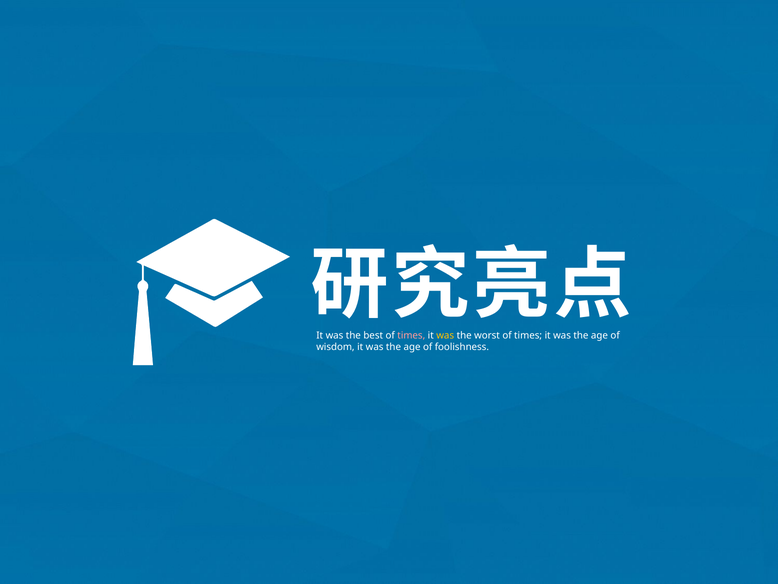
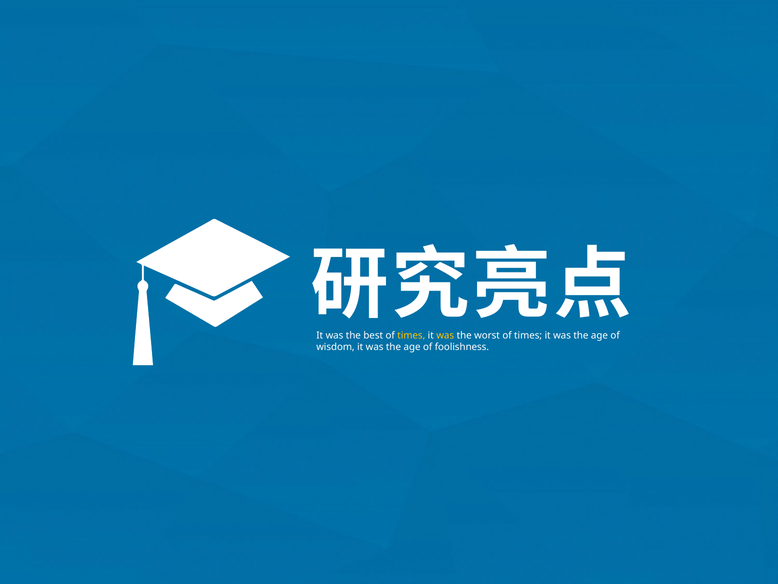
times colour: pink -> yellow (411, 335)
